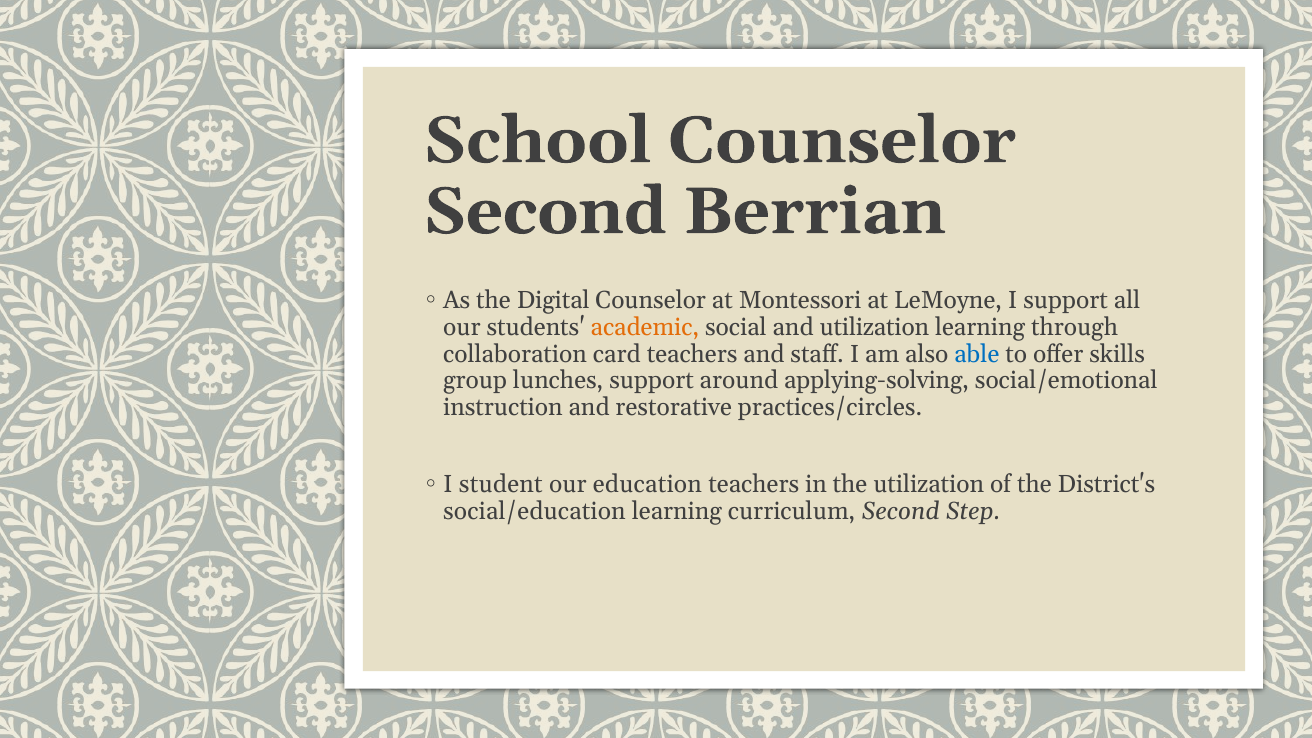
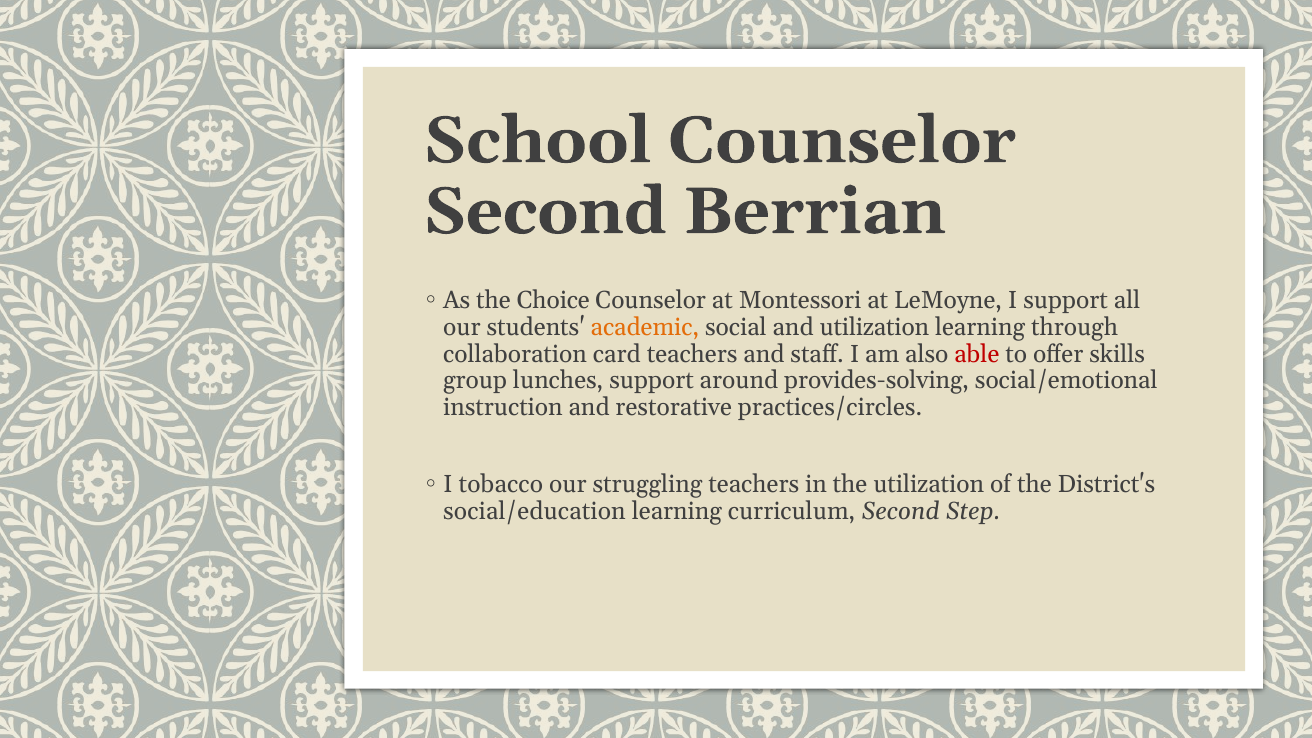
Digital: Digital -> Choice (553, 301)
able colour: blue -> red (977, 354)
applying-solving: applying-solving -> provides-solving (877, 380)
student: student -> tobacco (501, 485)
education: education -> struggling (648, 485)
